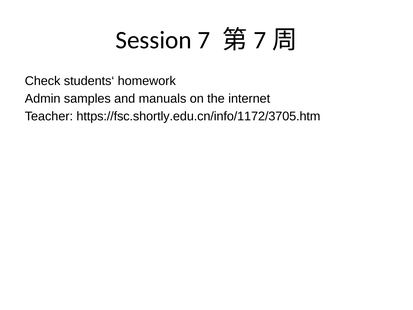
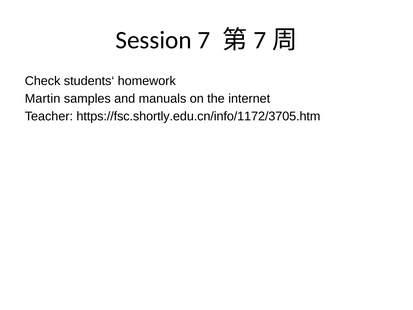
Admin: Admin -> Martin (43, 98)
